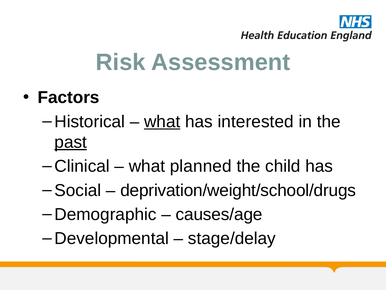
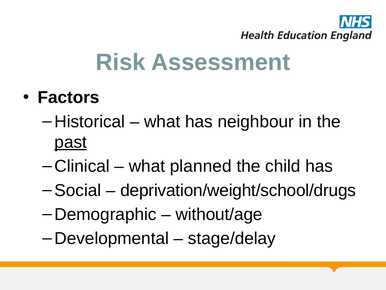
what underline: present -> none (162, 121)
interested: interested -> neighbour (256, 121)
causes/age: causes/age -> without/age (219, 214)
